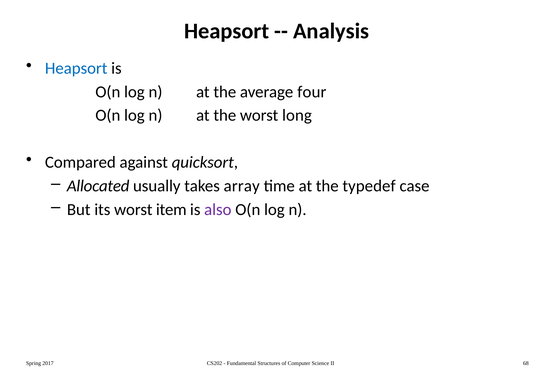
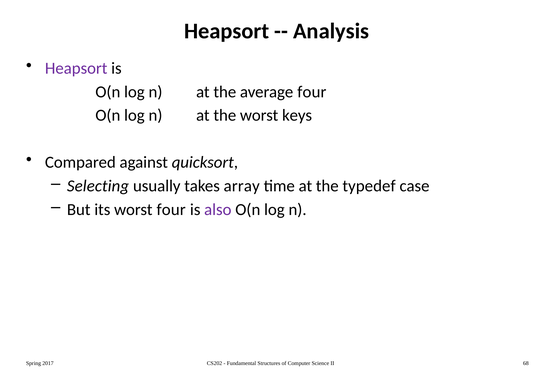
Heapsort colour: blue -> purple (76, 68)
long: long -> keys (297, 115)
Allocated: Allocated -> Selecting (98, 186)
worst item: item -> four (171, 209)
